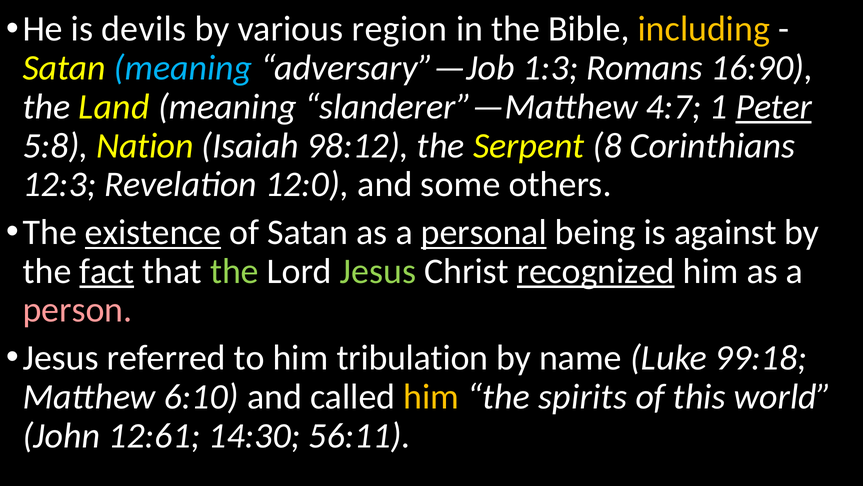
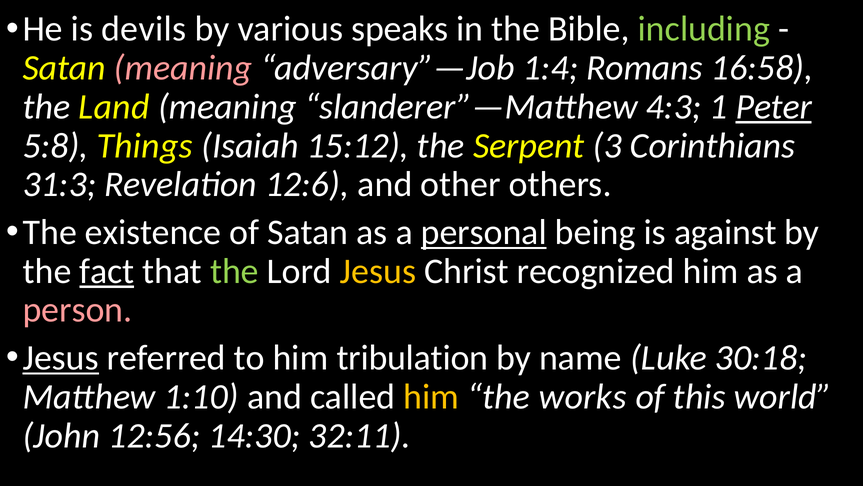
region: region -> speaks (400, 29)
including colour: yellow -> light green (704, 29)
meaning colour: light blue -> pink (183, 68)
1:3: 1:3 -> 1:4 (551, 68)
16:90: 16:90 -> 16:58 (762, 68)
4:7: 4:7 -> 4:3 (674, 107)
Nation: Nation -> Things (145, 145)
98:12: 98:12 -> 15:12 (358, 145)
8: 8 -> 3 (607, 145)
12:3: 12:3 -> 31:3 (60, 184)
12:0: 12:0 -> 12:6 (307, 184)
some: some -> other (461, 184)
existence underline: present -> none (153, 232)
Jesus colour: light green -> yellow (378, 271)
recognized underline: present -> none (596, 271)
Jesus underline: none -> present (61, 358)
99:18: 99:18 -> 30:18 (761, 358)
6:10: 6:10 -> 1:10 (201, 396)
spirits: spirits -> works (583, 396)
12:61: 12:61 -> 12:56 (154, 435)
56:11: 56:11 -> 32:11 (360, 435)
